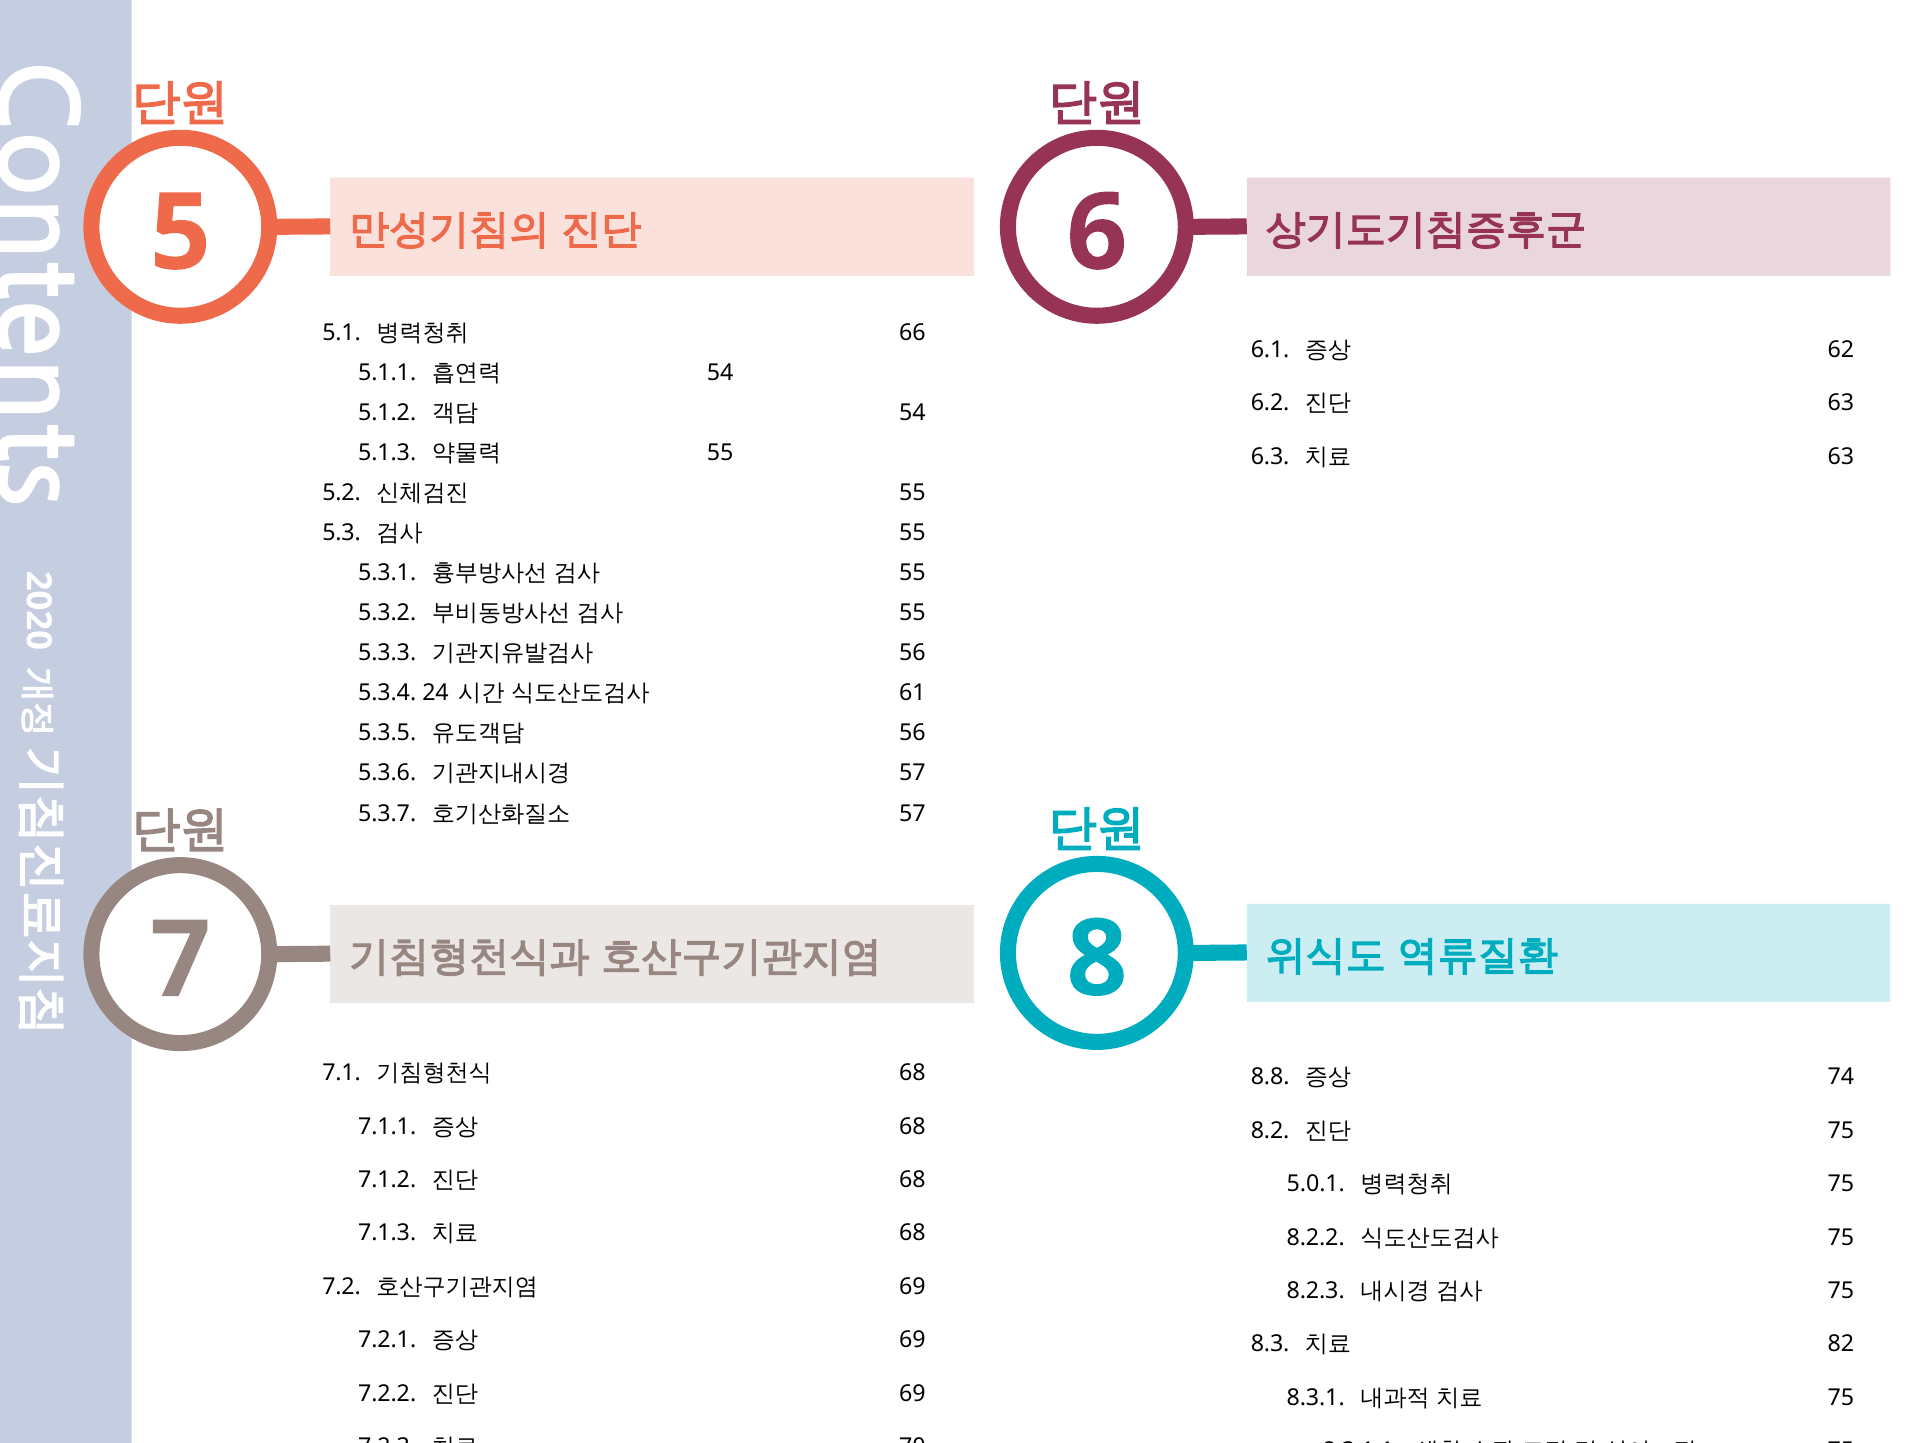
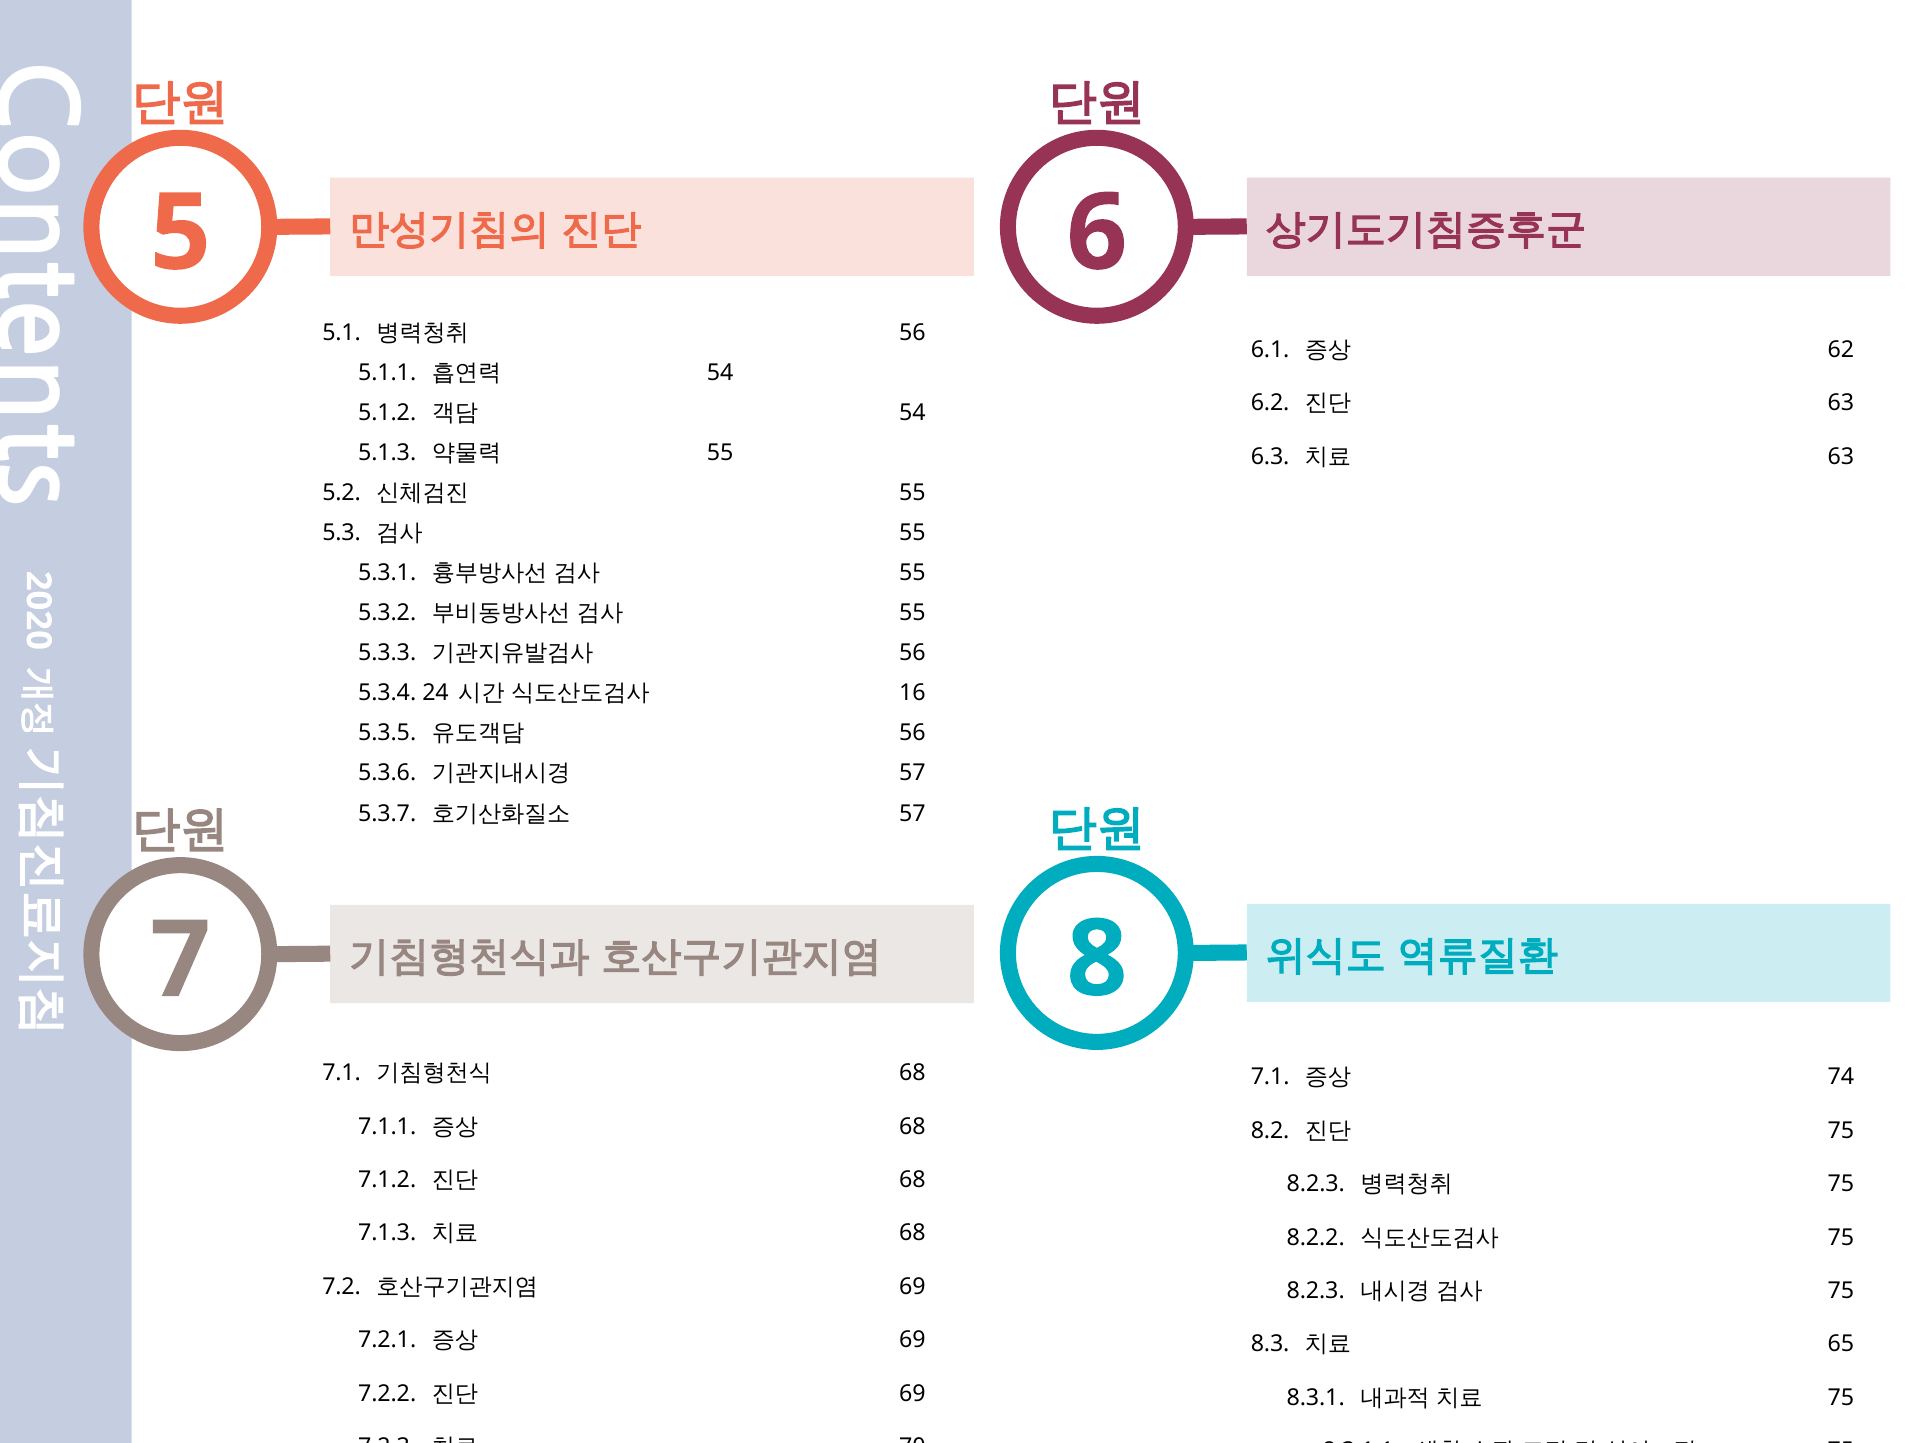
66: 66 -> 56 (912, 332)
61: 61 -> 16 (912, 693)
8.8: 8.8 -> 7.1 (1270, 1077)
5.0.1: 5.0.1 -> 8.2.3 (1316, 1183)
82: 82 -> 65 (1841, 1343)
